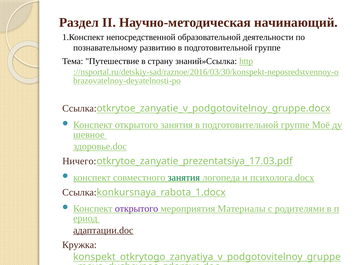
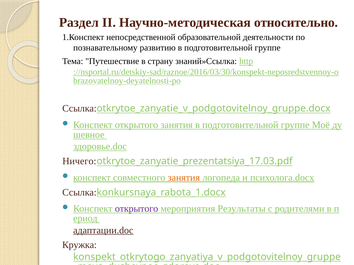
начинающий: начинающий -> относительно (296, 22)
занятия colour: green -> orange (184, 178)
Материалы: Материалы -> Результаты (242, 209)
